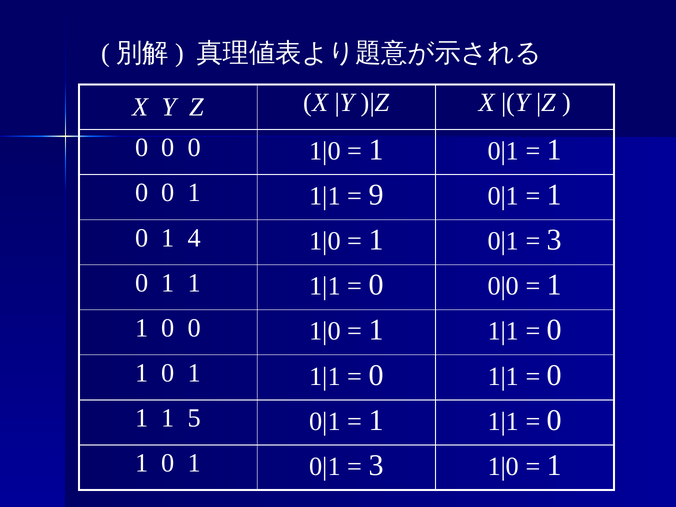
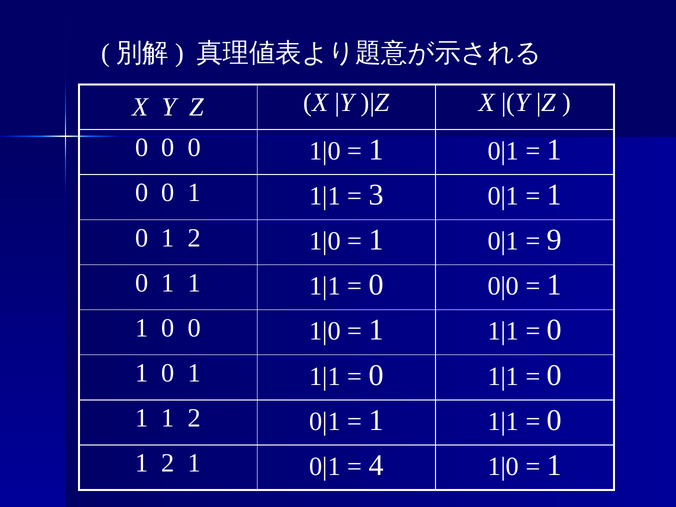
9: 9 -> 3 (376, 195)
4: 4 -> 2 (194, 238)
3: 3 -> 9 (554, 240)
1 1 5: 5 -> 2 (194, 418)
0: 0 -> 2 (168, 463)
3: 3 -> 4 (376, 465)
